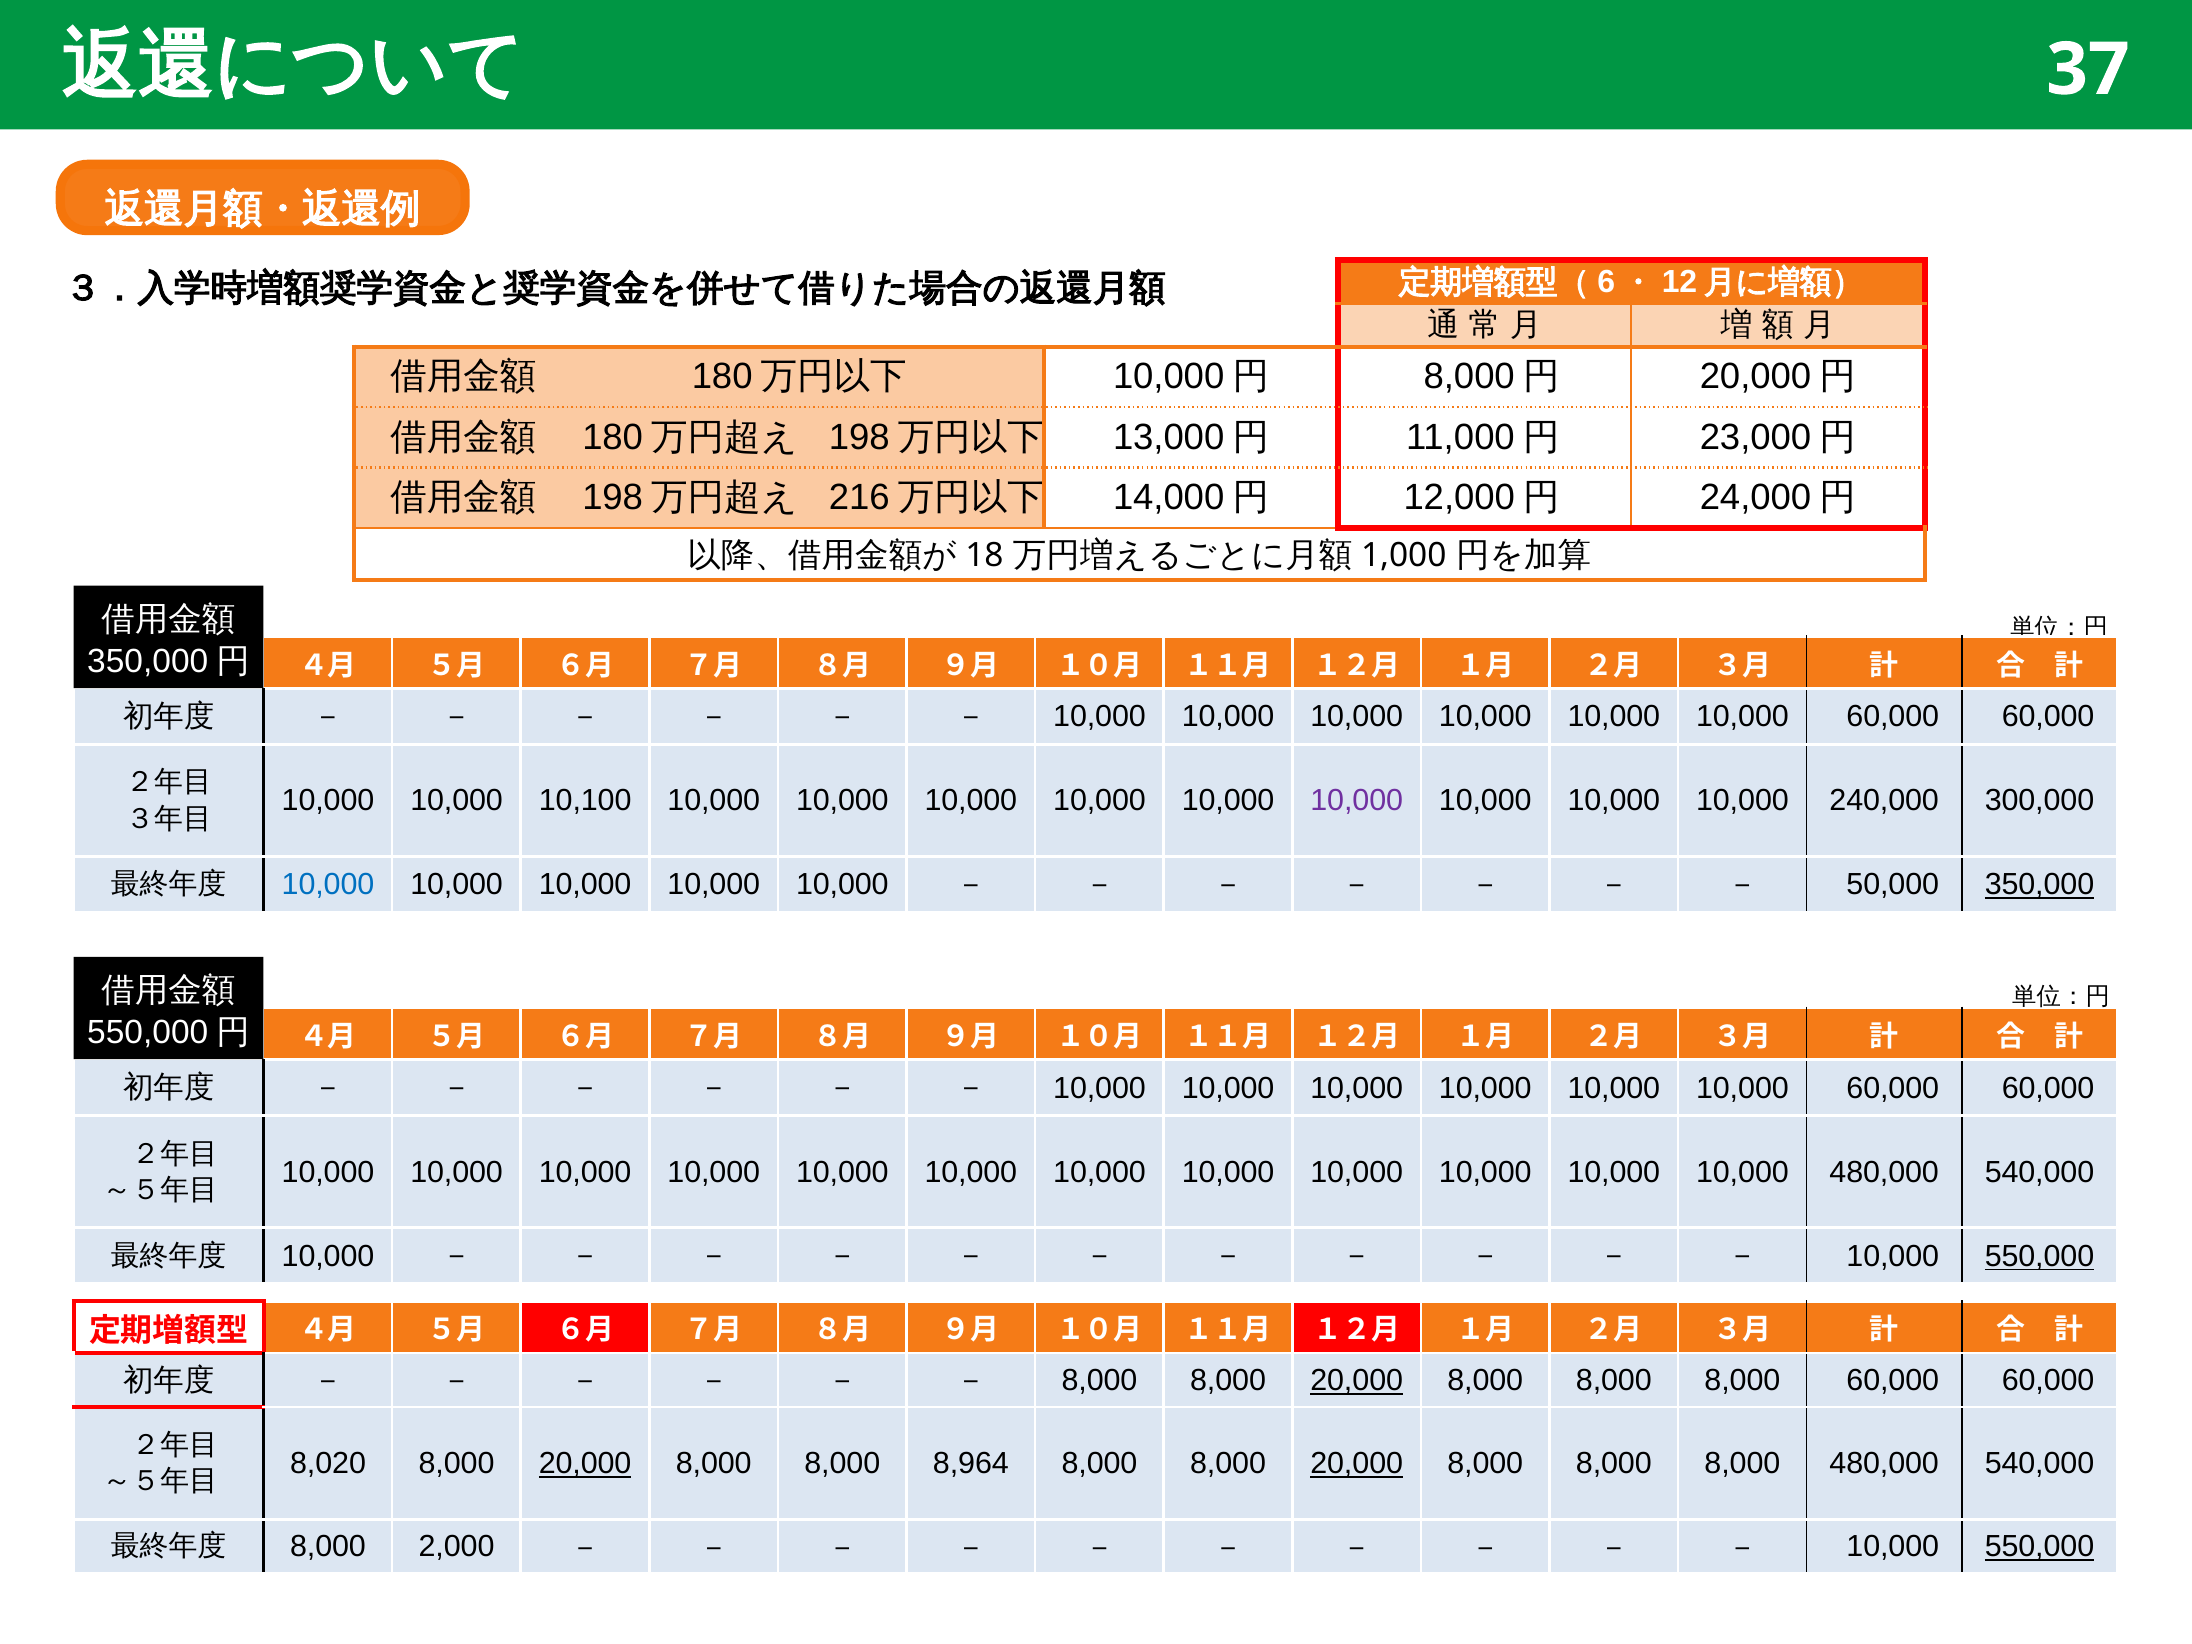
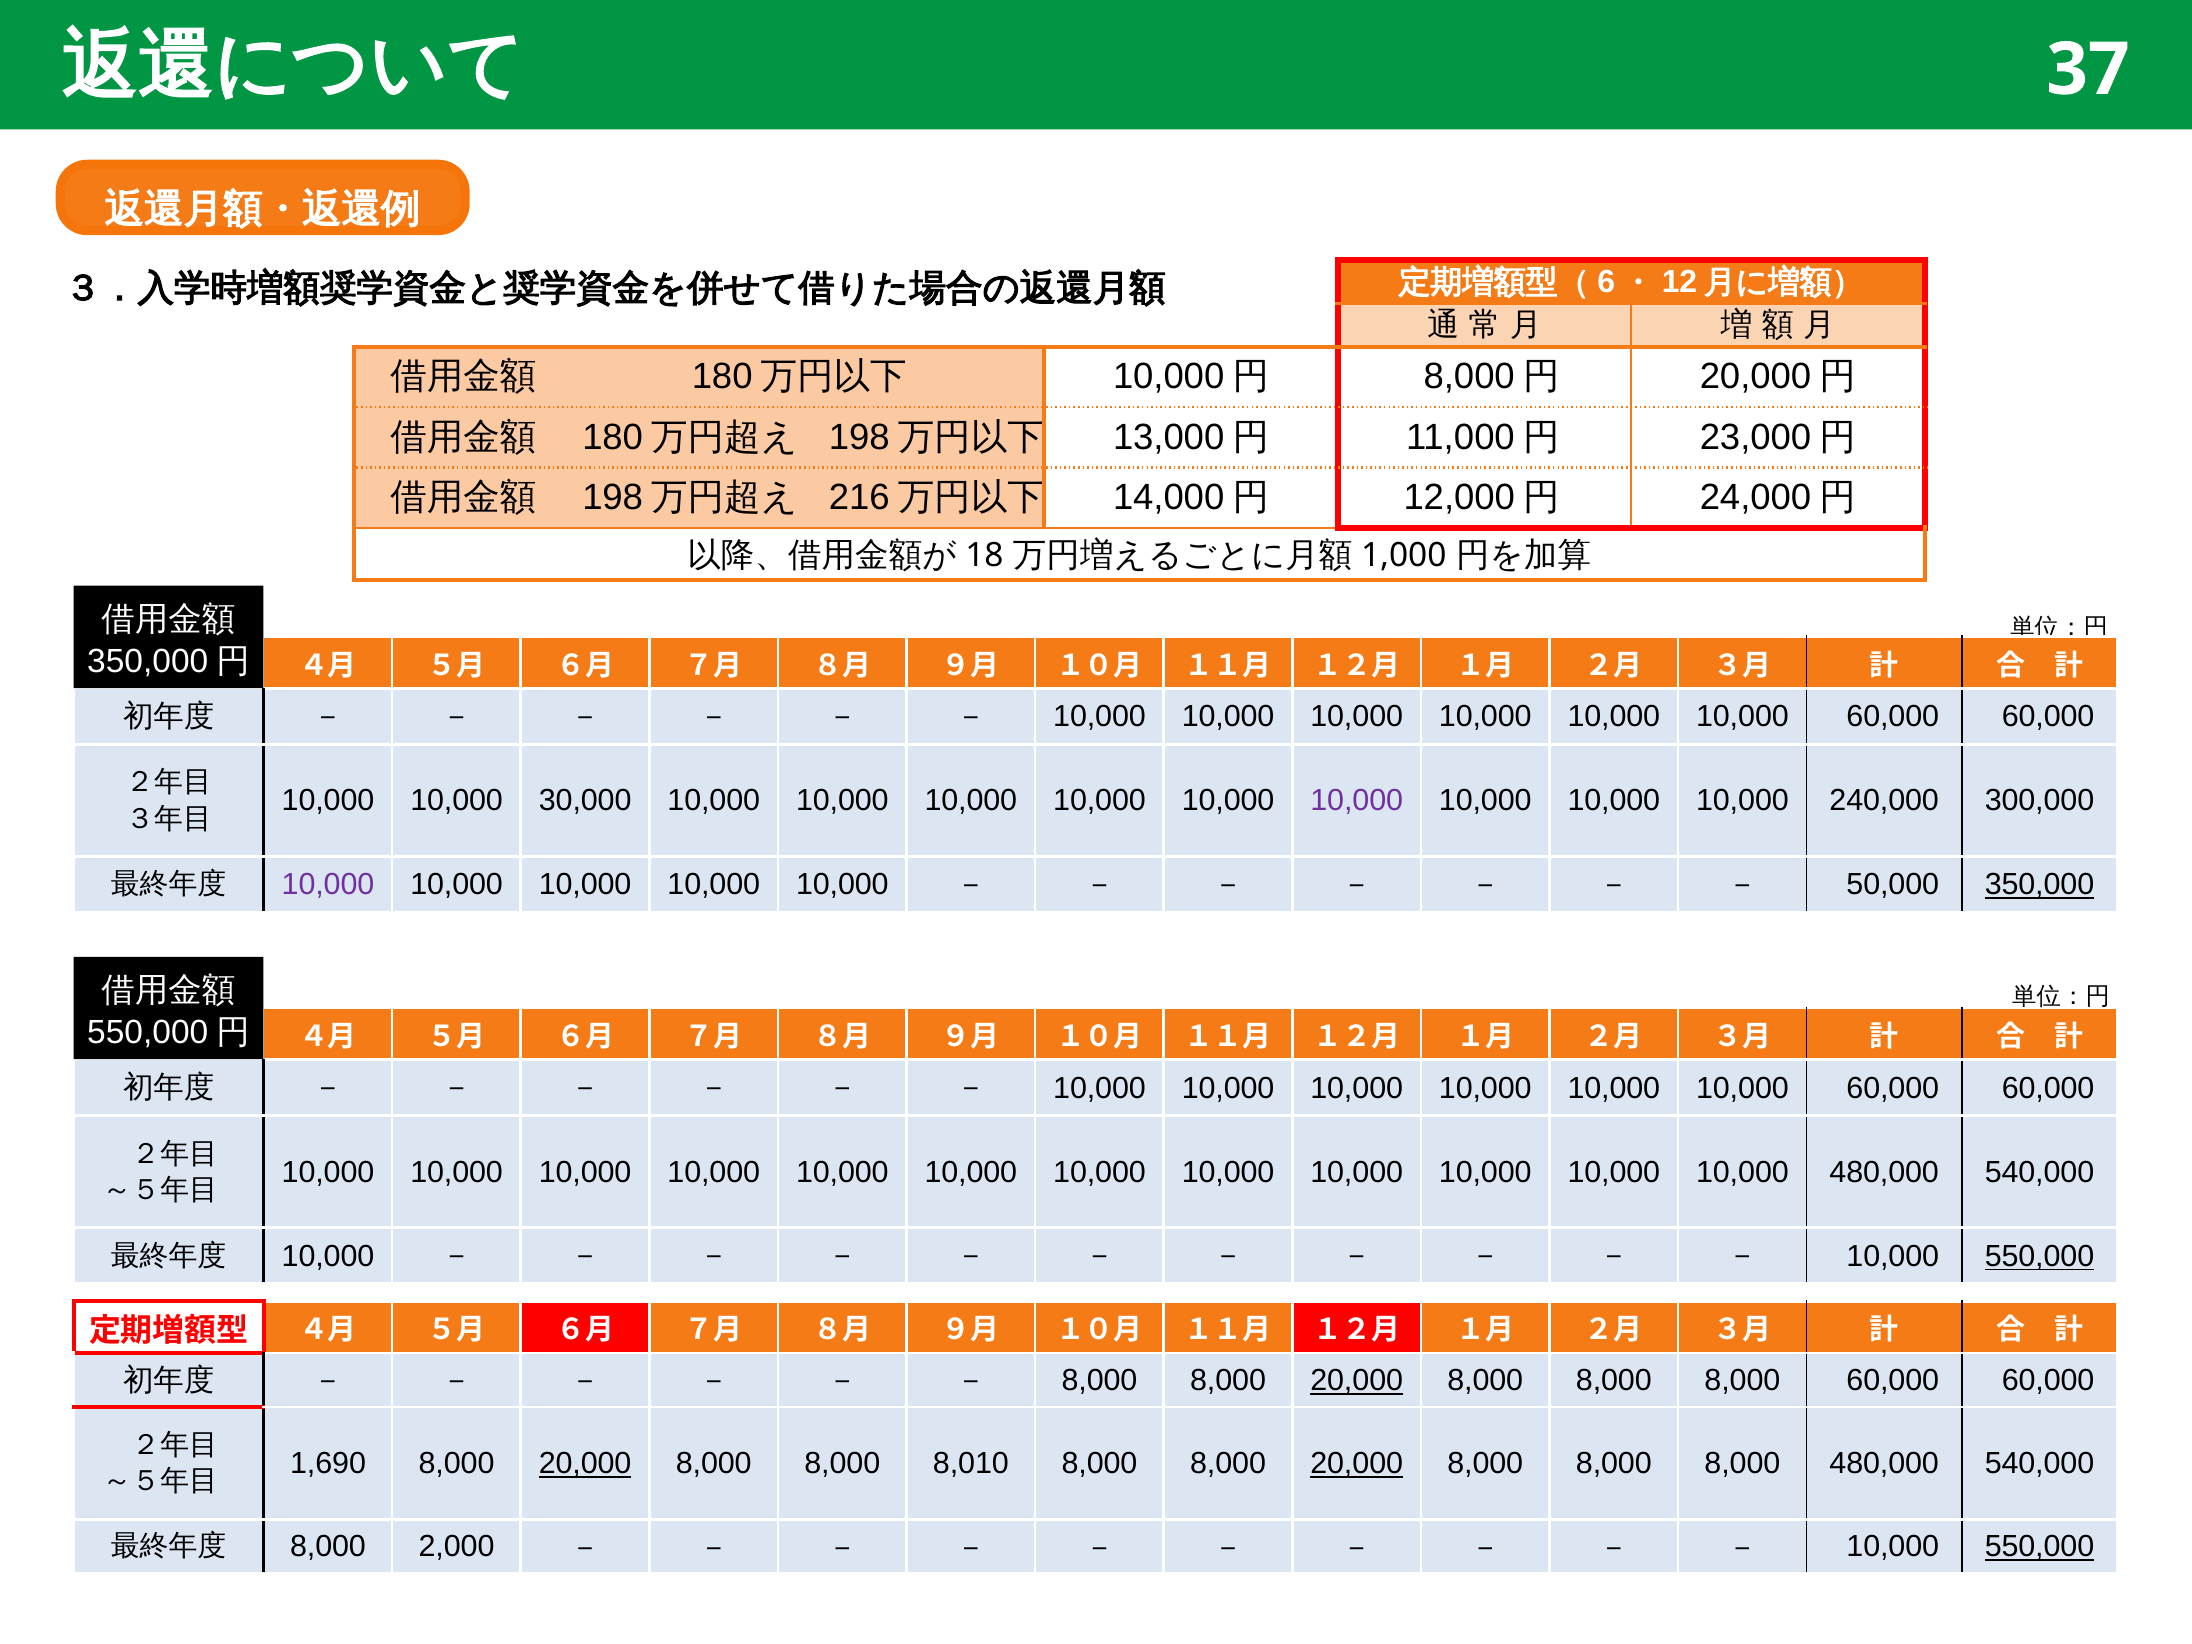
10,100: 10,100 -> 30,000 (585, 801)
10,000 colour: blue -> purple (328, 885)
8,020: 8,020 -> 1,690 (328, 1464)
8,964: 8,964 -> 8,010 (971, 1464)
